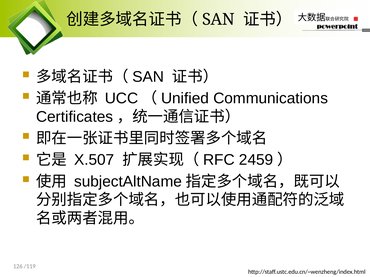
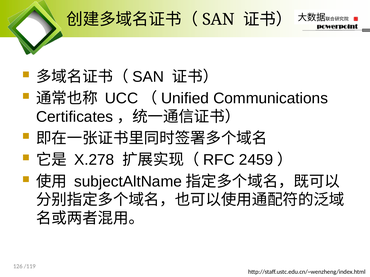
X.507: X.507 -> X.278 (94, 160)
